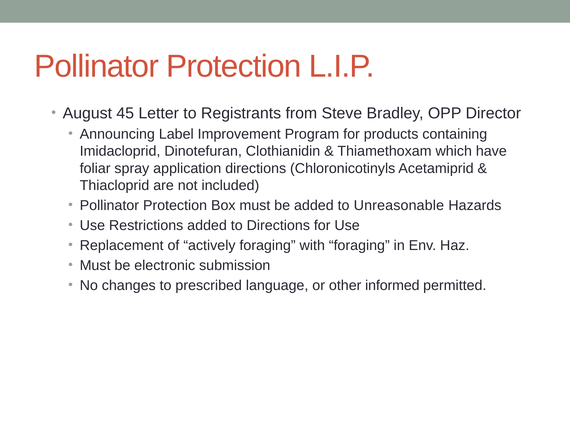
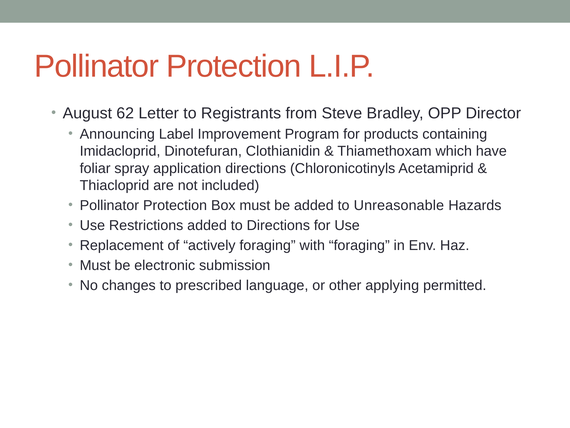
45: 45 -> 62 (125, 113)
informed: informed -> applying (392, 285)
